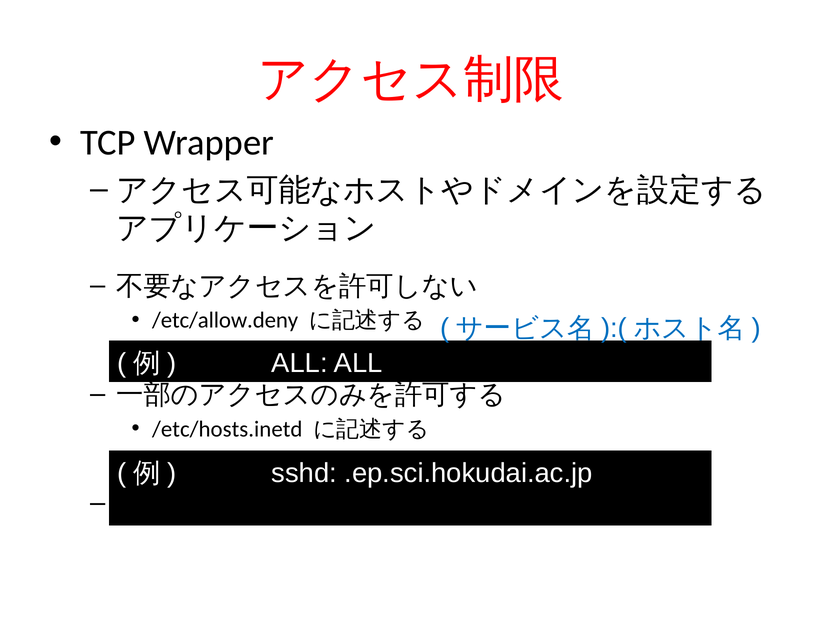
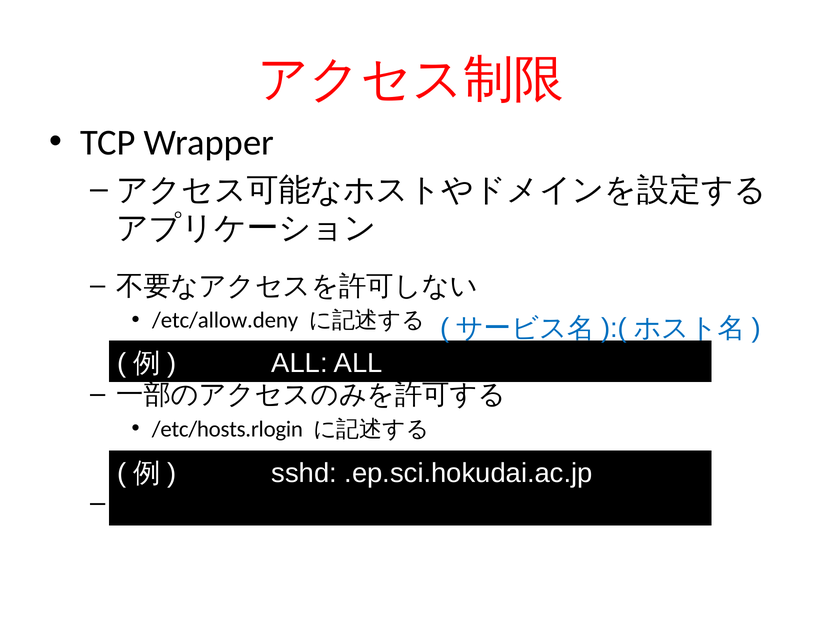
/etc/hosts.inetd: /etc/hosts.inetd -> /etc/hosts.rlogin (227, 429)
